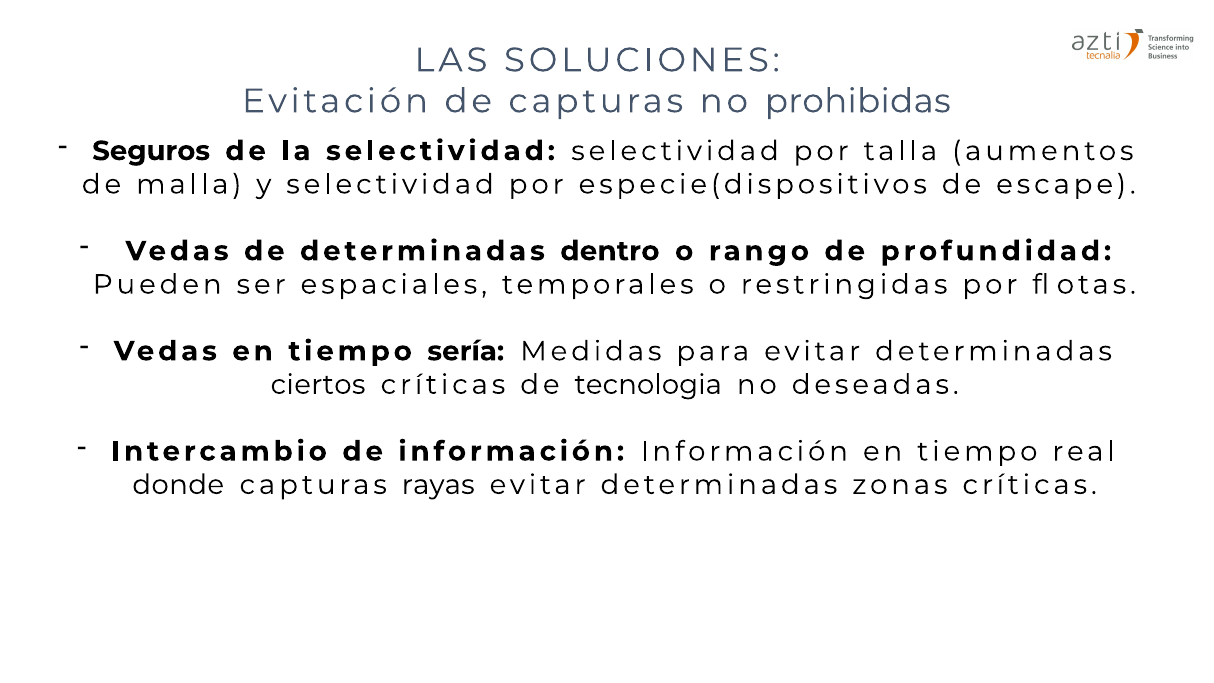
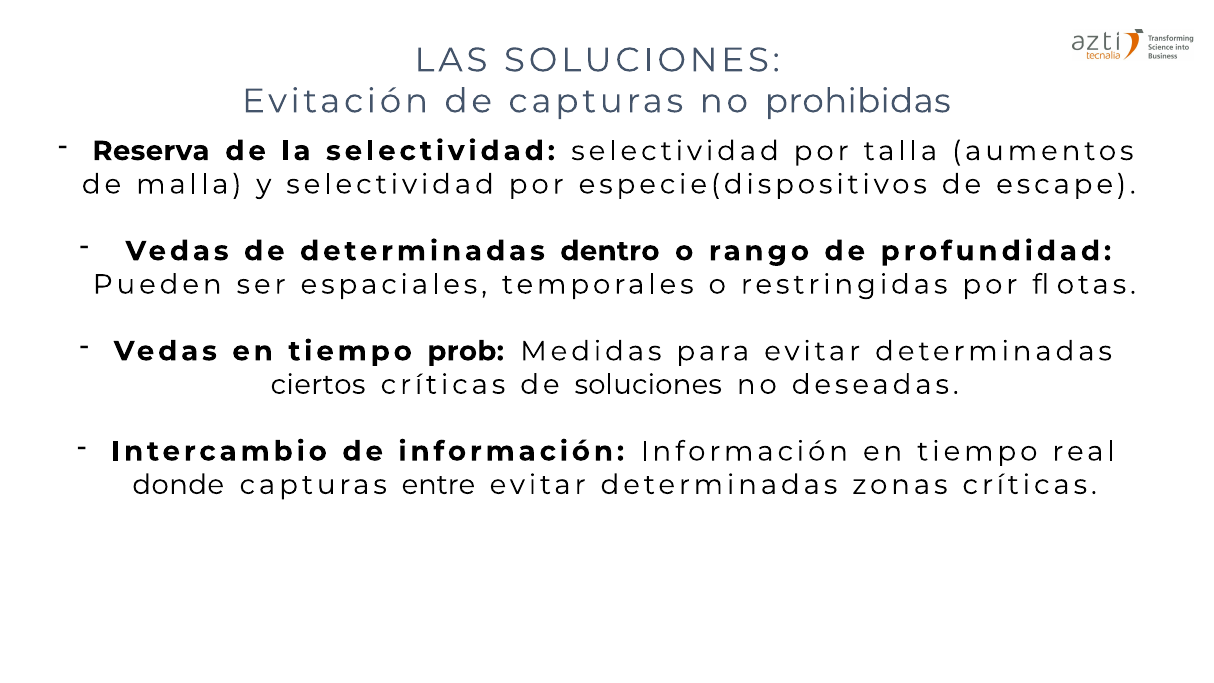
Seguros: Seguros -> Reserva (151, 151)
sería: sería -> prob (466, 351)
de tecnologia: tecnologia -> soluciones (648, 385)
rayas: rayas -> entre (438, 485)
